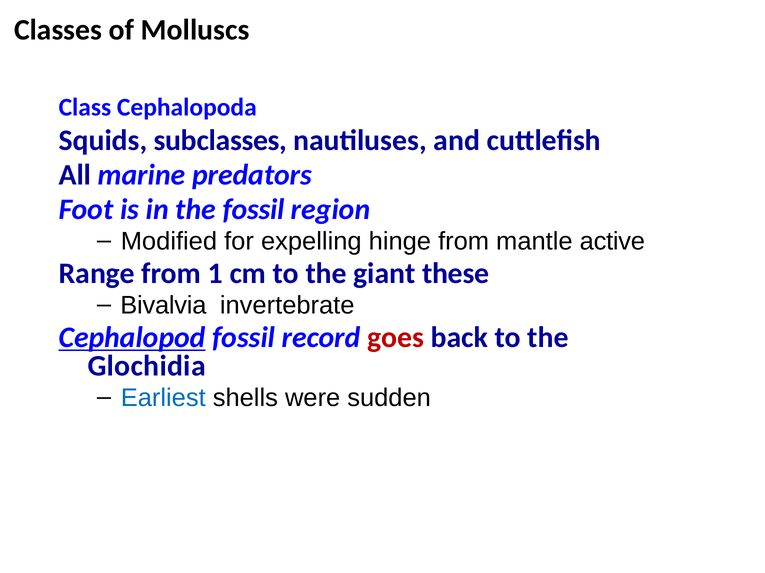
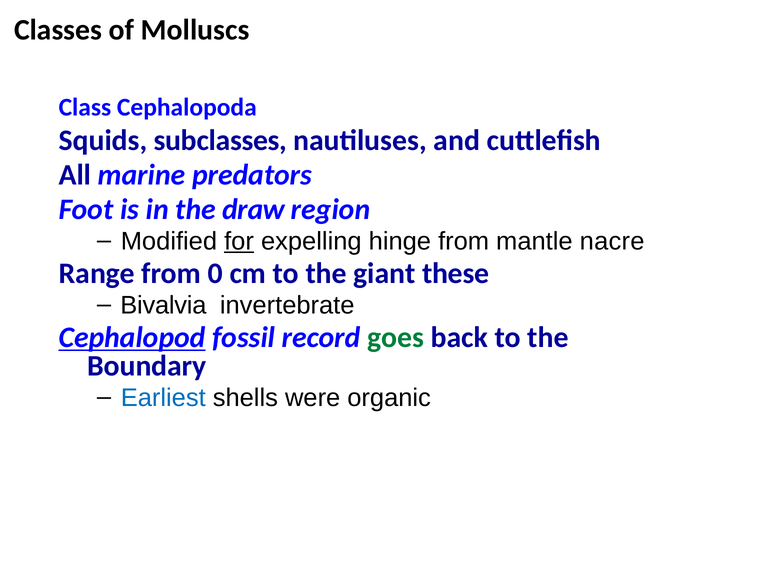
the fossil: fossil -> draw (254, 210)
for underline: none -> present (239, 242)
active: active -> nacre (612, 242)
1: 1 -> 0 (215, 274)
goes colour: red -> green (396, 338)
Glochidia: Glochidia -> Boundary (147, 367)
sudden: sudden -> organic (389, 398)
